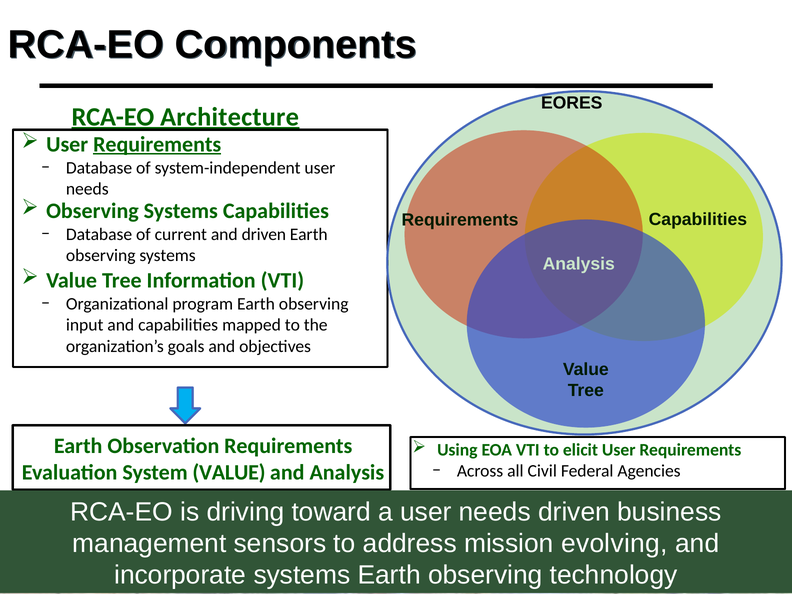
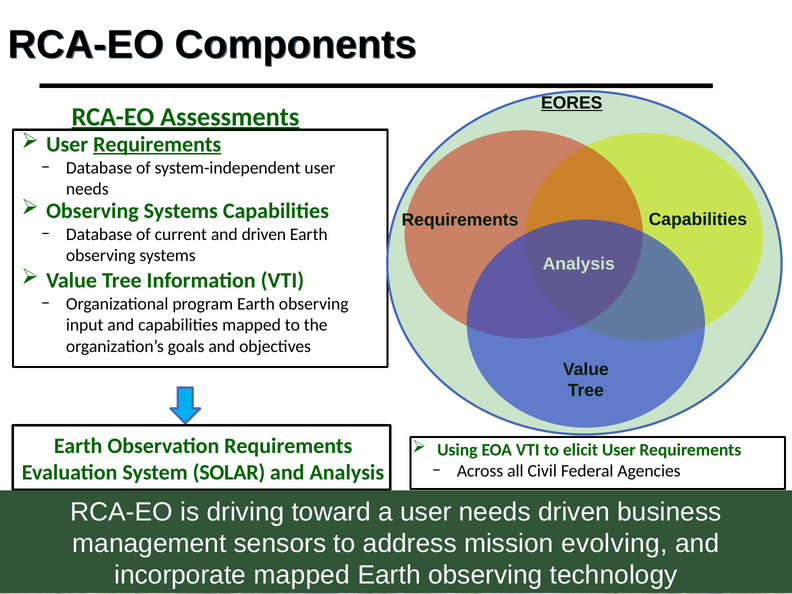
EORES underline: none -> present (572, 103)
Architecture: Architecture -> Assessments (230, 117)
System VALUE: VALUE -> SOLAR (229, 472)
incorporate systems: systems -> mapped (302, 575)
